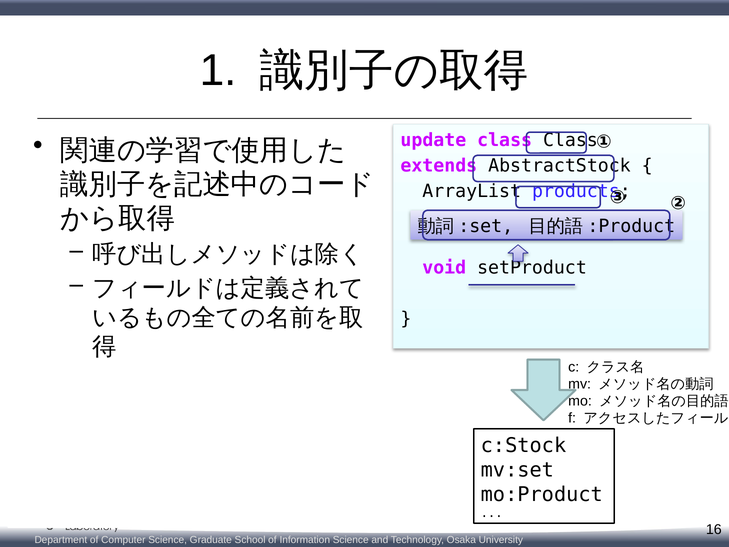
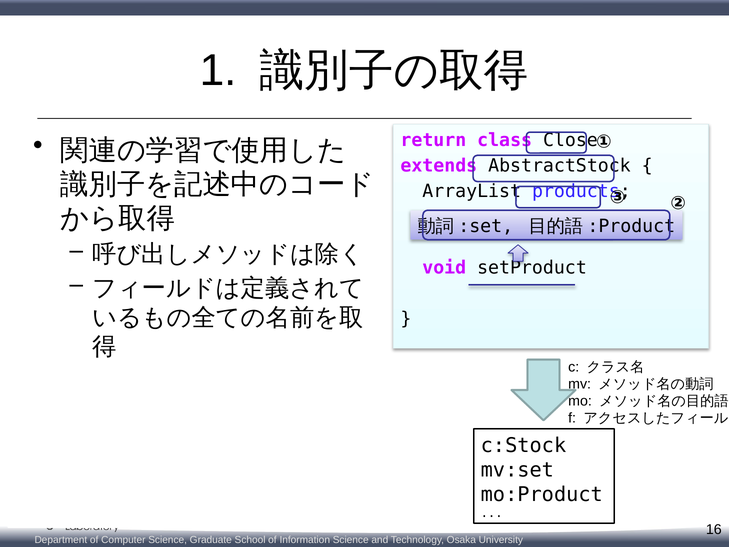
update: update -> return (433, 140)
class Class: Class -> Close (570, 140)
